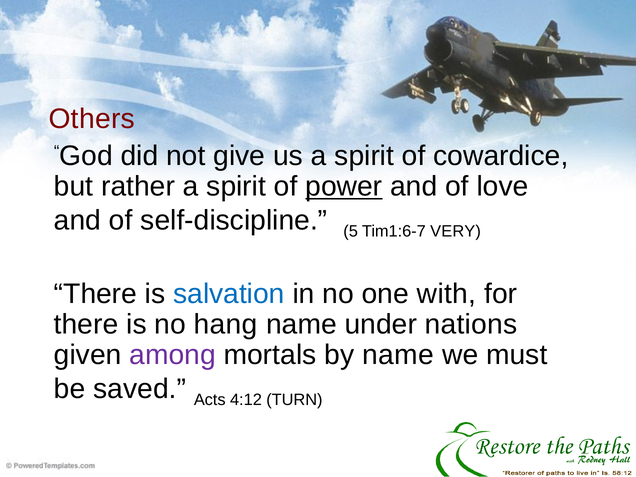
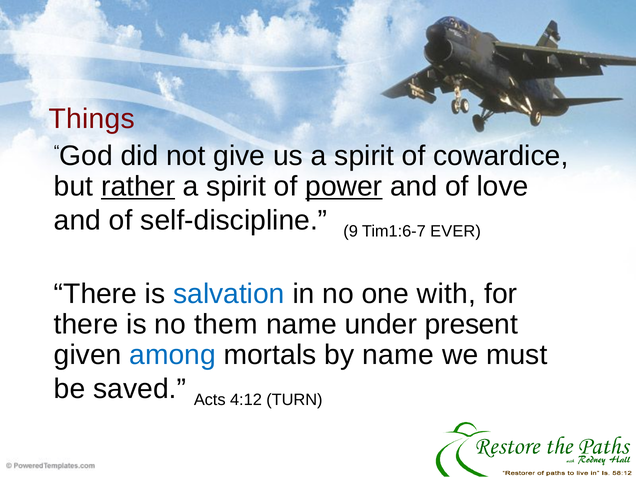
Others: Others -> Things (92, 119)
rather underline: none -> present (138, 187)
5: 5 -> 9 (351, 232)
VERY: VERY -> EVER (456, 232)
hang: hang -> them (226, 324)
nations: nations -> present (471, 324)
among colour: purple -> blue (173, 355)
